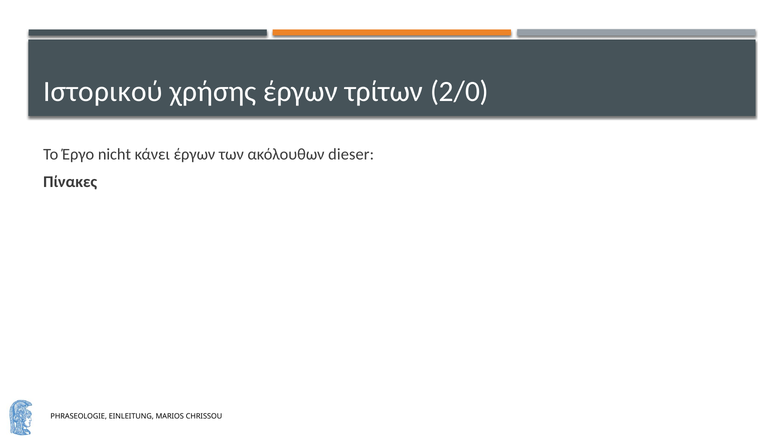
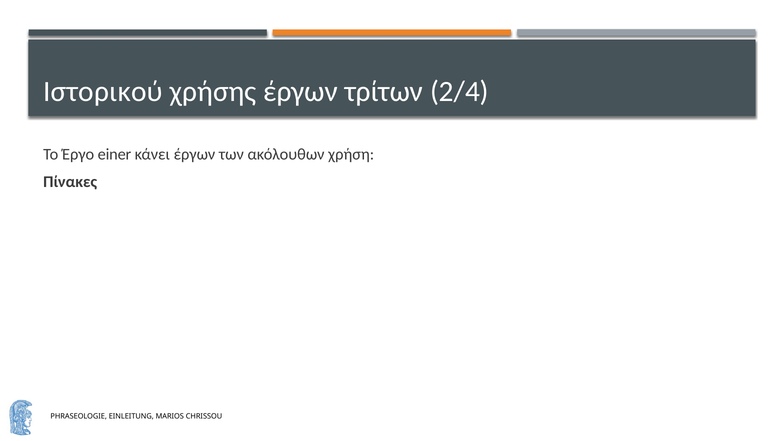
2/0: 2/0 -> 2/4 (459, 92)
nicht: nicht -> einer (114, 154)
dieser: dieser -> χρήση (351, 154)
